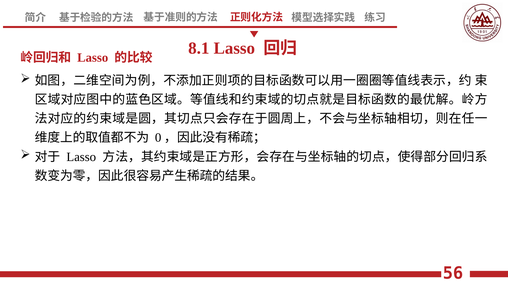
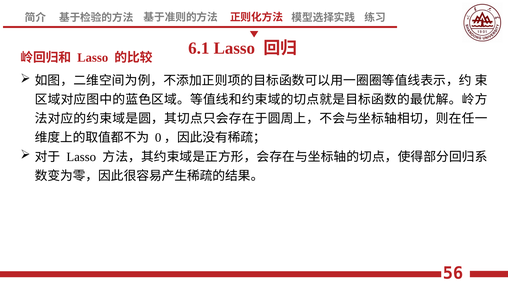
8.1: 8.1 -> 6.1 (199, 48)
